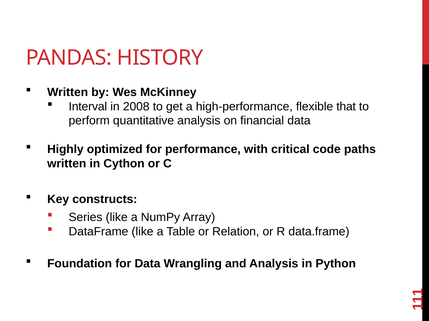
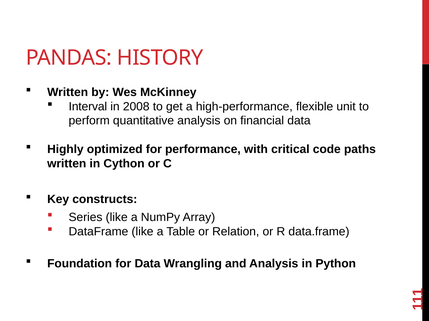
that: that -> unit (346, 107)
